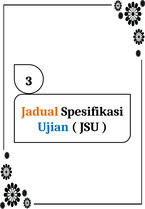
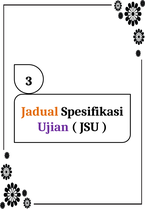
Ujian colour: blue -> purple (53, 127)
